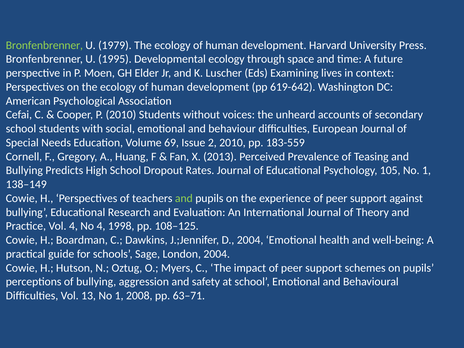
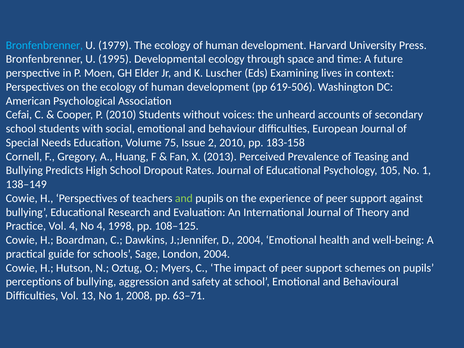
Bronfenbrenner colour: light green -> light blue (44, 45)
619-642: 619-642 -> 619-506 (293, 87)
69: 69 -> 75 (172, 143)
183-559: 183-559 -> 183-158 (285, 143)
